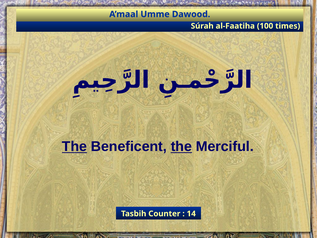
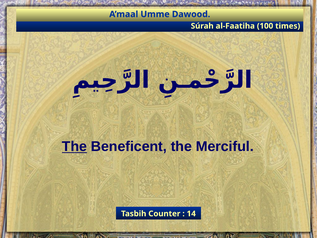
the underline: present -> none (181, 146)
